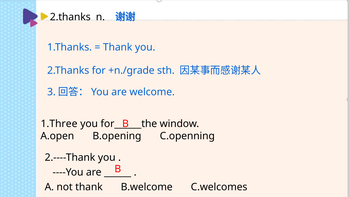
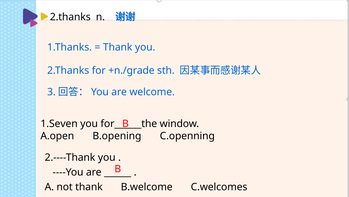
1.Three: 1.Three -> 1.Seven (59, 123)
